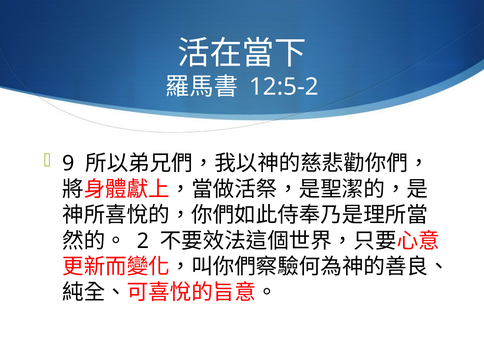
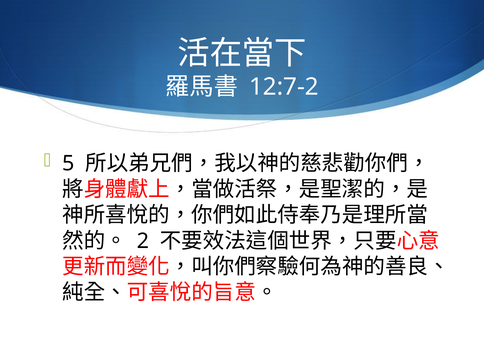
12:5-2: 12:5-2 -> 12:7-2 (284, 87)
9: 9 -> 5 (68, 163)
